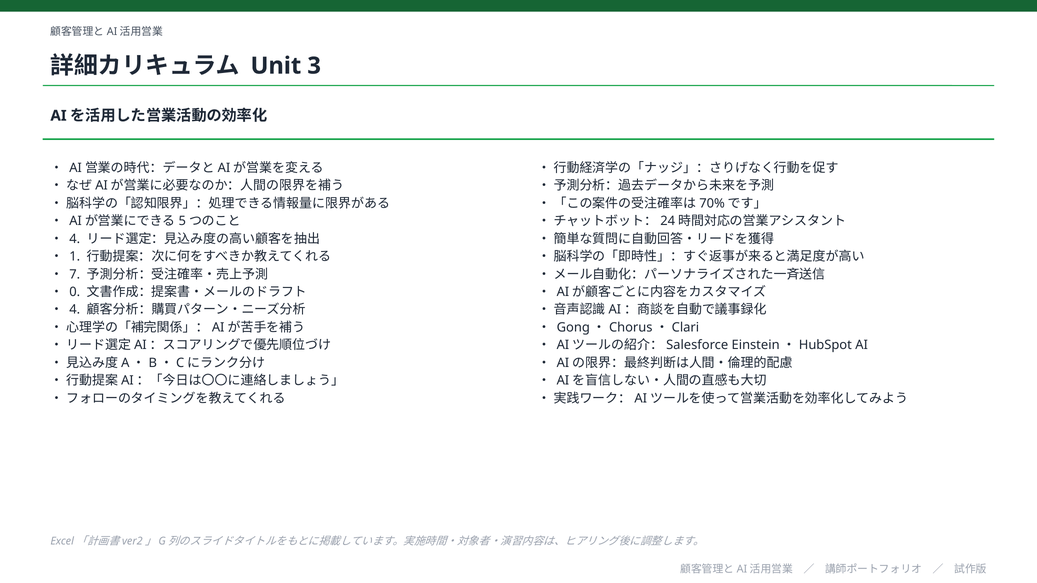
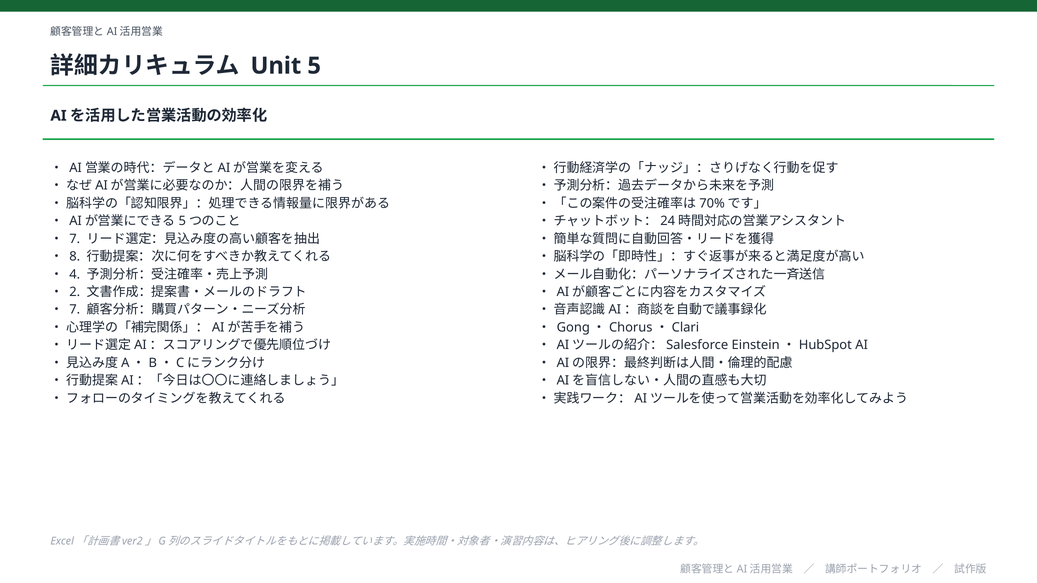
3: 3 -> 5 (314, 66)
4: 4 -> 7 (75, 239)
1: 1 -> 8 (75, 257)
7: 7 -> 4 (75, 274)
0: 0 -> 2 (75, 292)
4: 4 -> 7 (75, 310)
